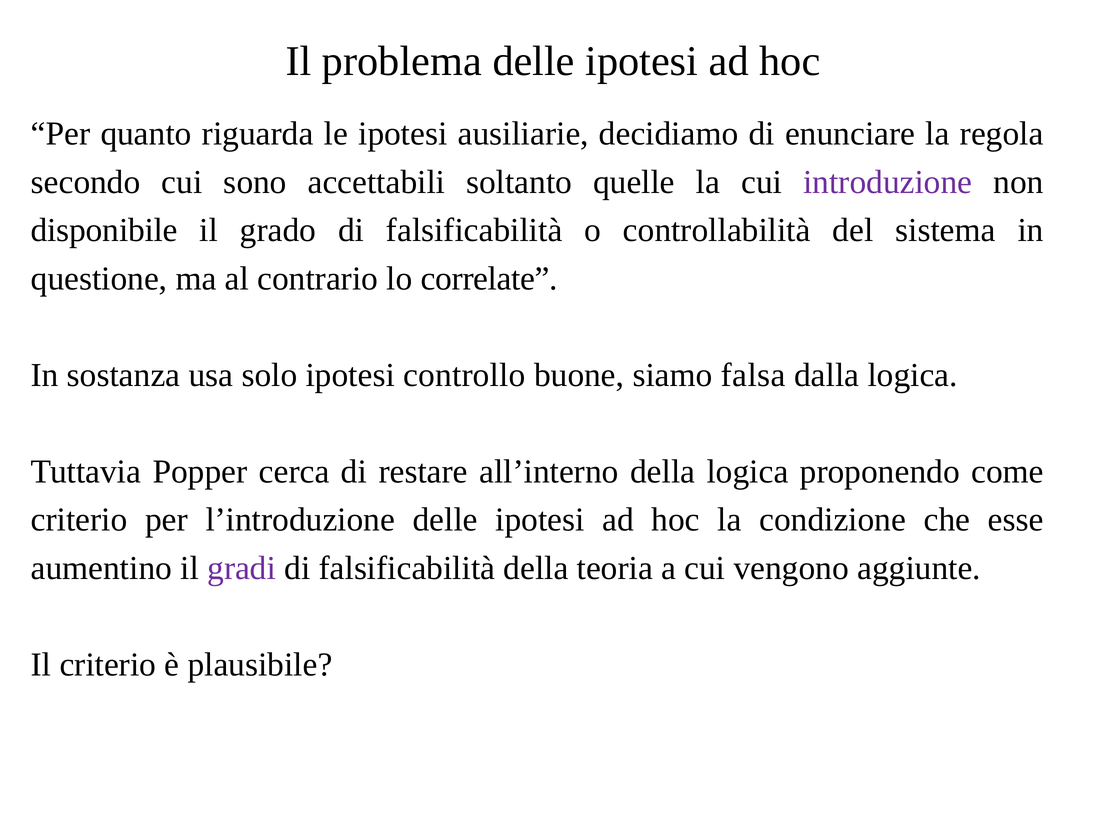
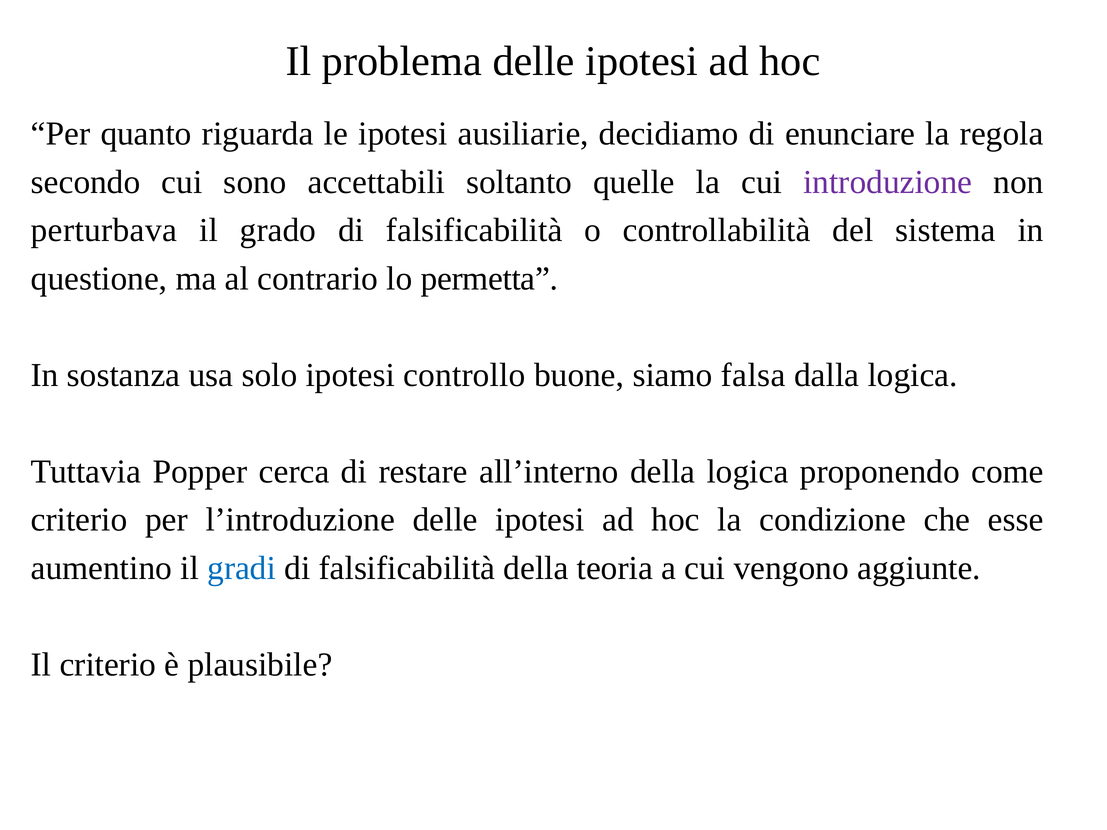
disponibile: disponibile -> perturbava (104, 230)
correlate: correlate -> permetta (489, 279)
gradi colour: purple -> blue (242, 568)
